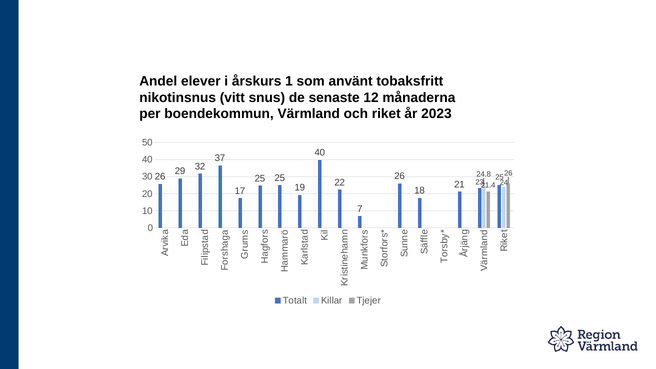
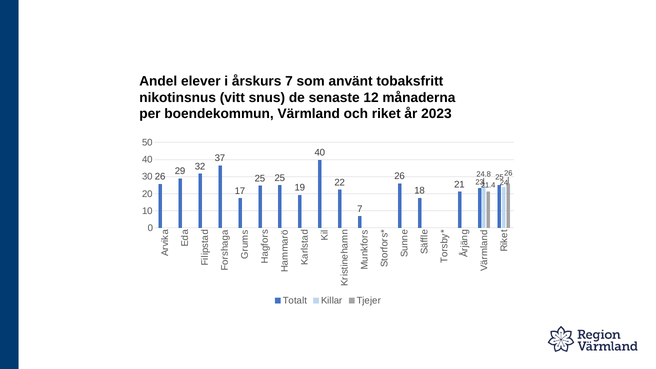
årskurs 1: 1 -> 7 (289, 81)
